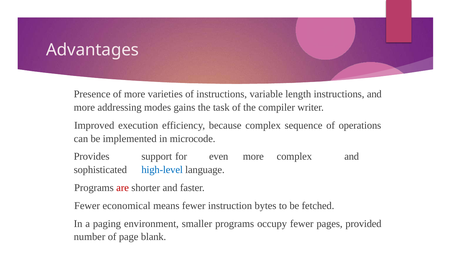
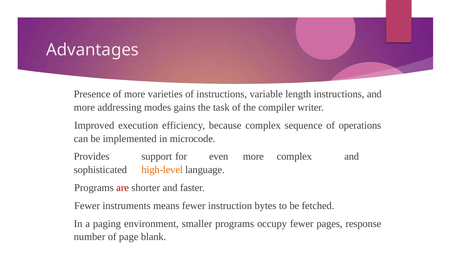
high-level colour: blue -> orange (162, 169)
economical: economical -> instruments (127, 205)
provided: provided -> response (363, 223)
